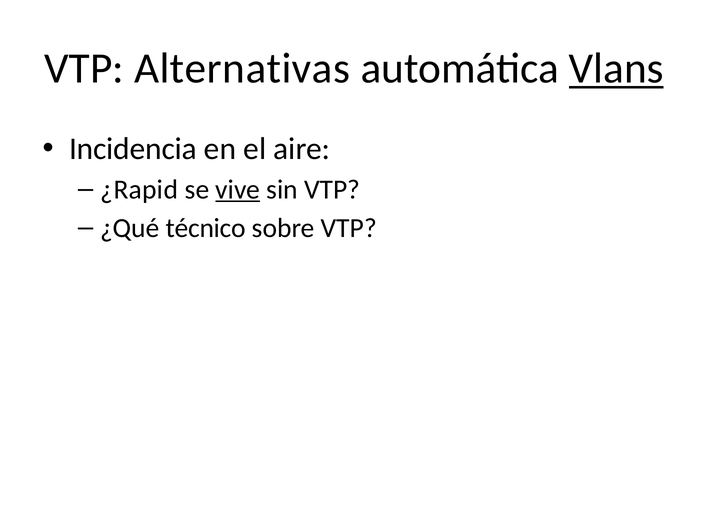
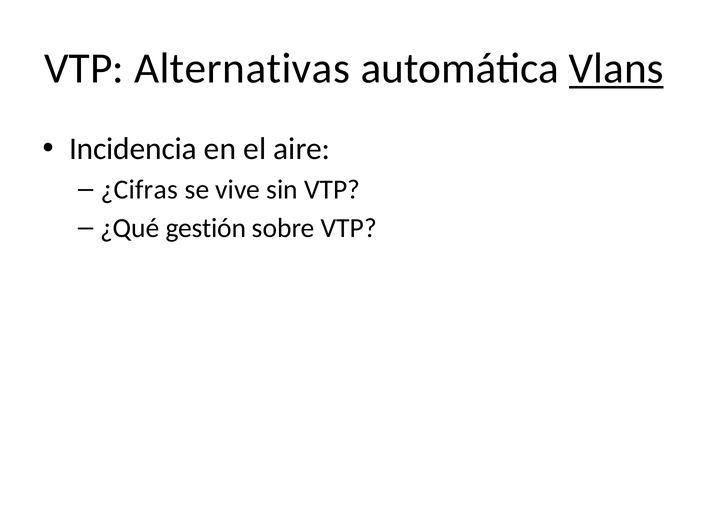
¿Rapid: ¿Rapid -> ¿Cifras (139, 189)
vive underline: present -> none (238, 189)
técnico: técnico -> gestión (206, 228)
